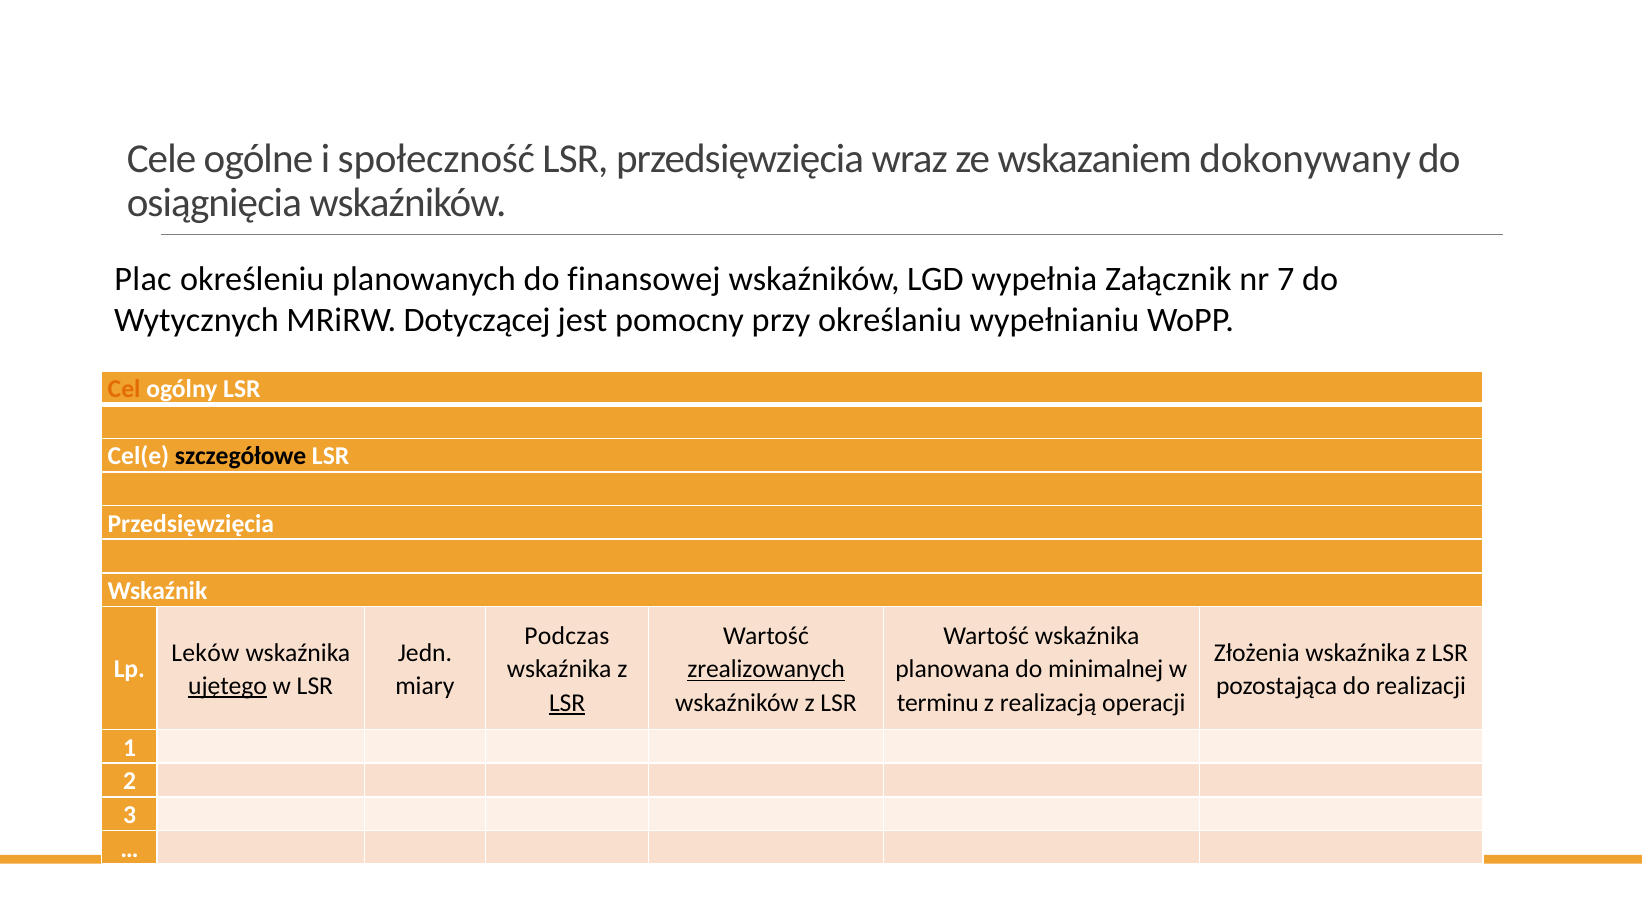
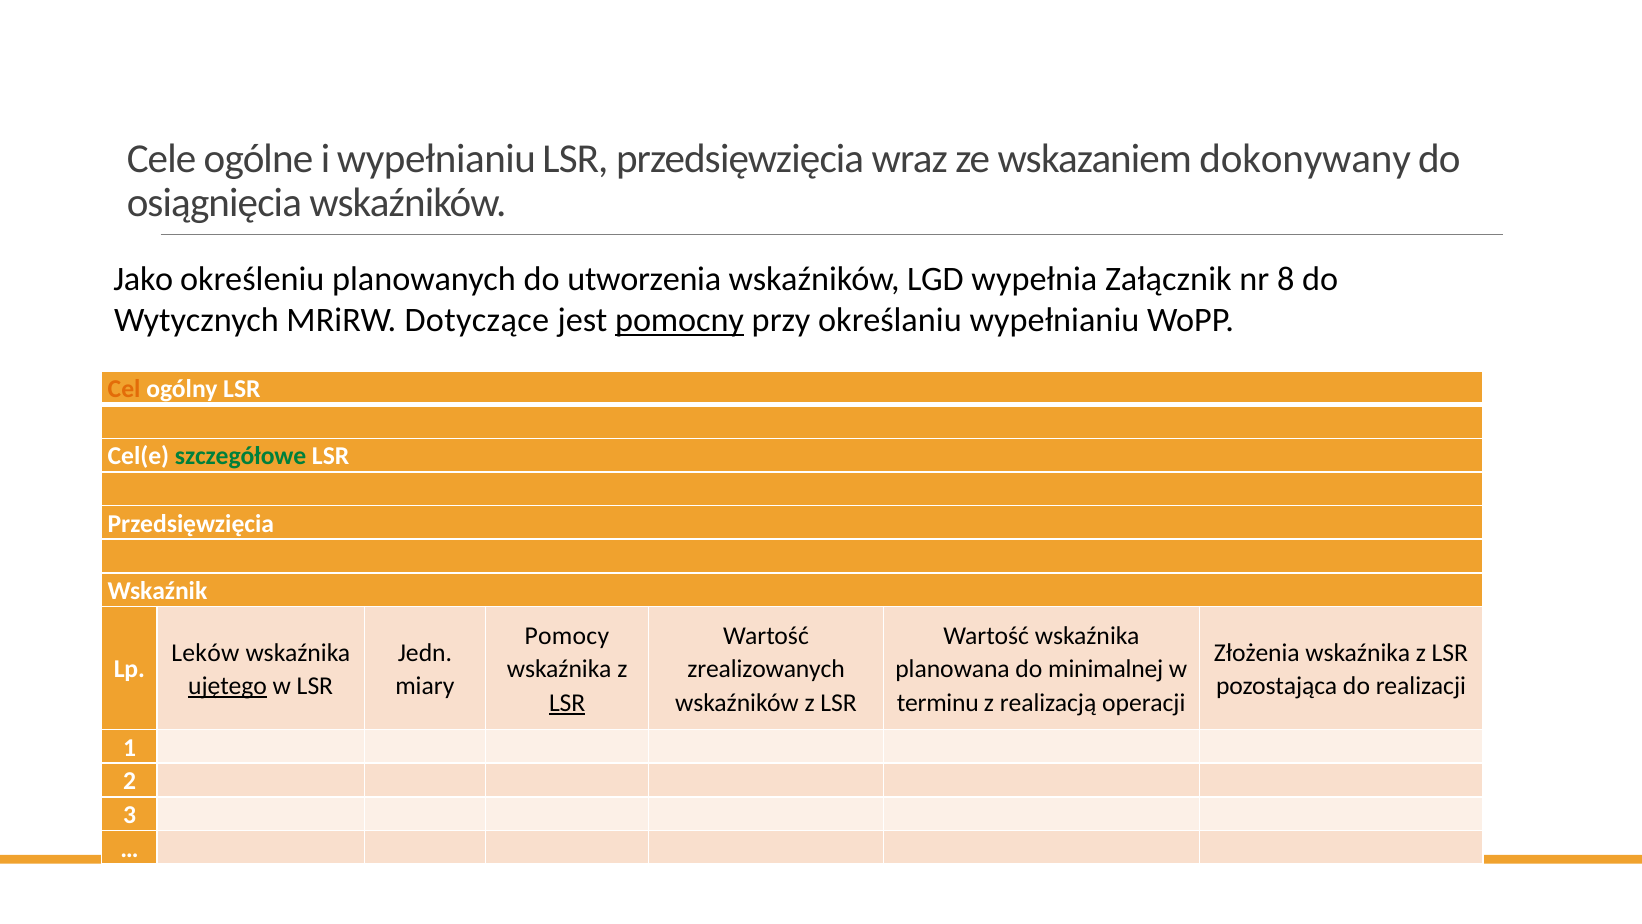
i społeczność: społeczność -> wypełnianiu (436, 159)
Plac: Plac -> Jako (143, 279)
finansowej: finansowej -> utworzenia (644, 279)
7: 7 -> 8 (1286, 279)
Dotyczącej: Dotyczącej -> Dotyczące (477, 320)
pomocny underline: none -> present (680, 320)
szczegółowe colour: black -> green (241, 456)
Podczas: Podczas -> Pomocy (567, 635)
zrealizowanych underline: present -> none (766, 669)
